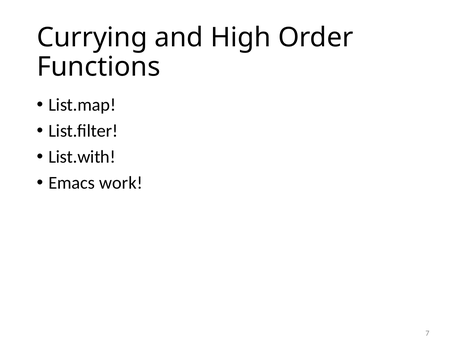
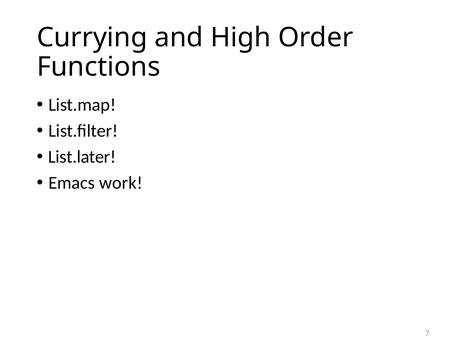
List.with: List.with -> List.later (82, 157)
